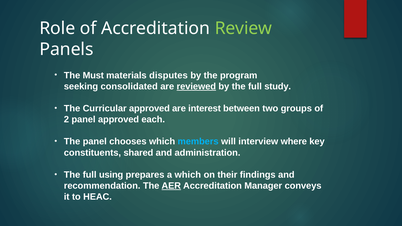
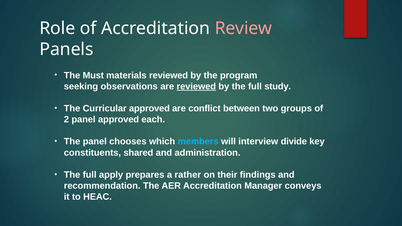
Review colour: light green -> pink (243, 28)
materials disputes: disputes -> reviewed (169, 75)
consolidated: consolidated -> observations (129, 86)
interest: interest -> conflict (205, 109)
where: where -> divide (294, 142)
using: using -> apply (111, 175)
a which: which -> rather (188, 175)
AER underline: present -> none (171, 186)
